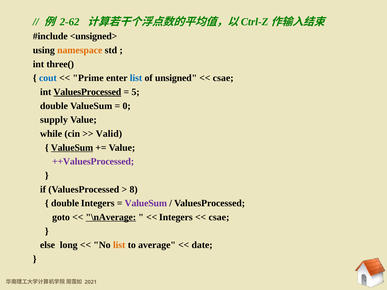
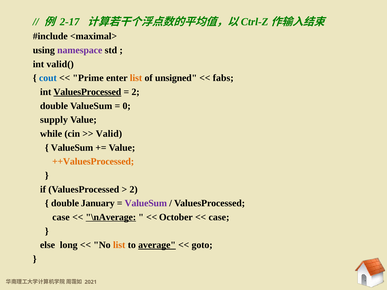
2-62: 2-62 -> 2-17 (70, 22)
<unsigned>: <unsigned> -> <maximal> (94, 36)
namespace colour: orange -> purple (80, 50)
three(: three( -> valid( (60, 64)
list colour: blue -> orange (136, 78)
csae: csae -> fabs (223, 78)
5: 5 -> 2 (136, 92)
ValueSum underline: present -> none (72, 148)
++ValuesProcessed colour: purple -> orange (93, 162)
8: 8 -> 2 (134, 189)
double Integers: Integers -> January (98, 203)
goto: goto -> case (61, 217)
Integers: Integers -> October (176, 217)
csae: csae -> case (219, 217)
average underline: none -> present (157, 245)
date: date -> goto (202, 245)
